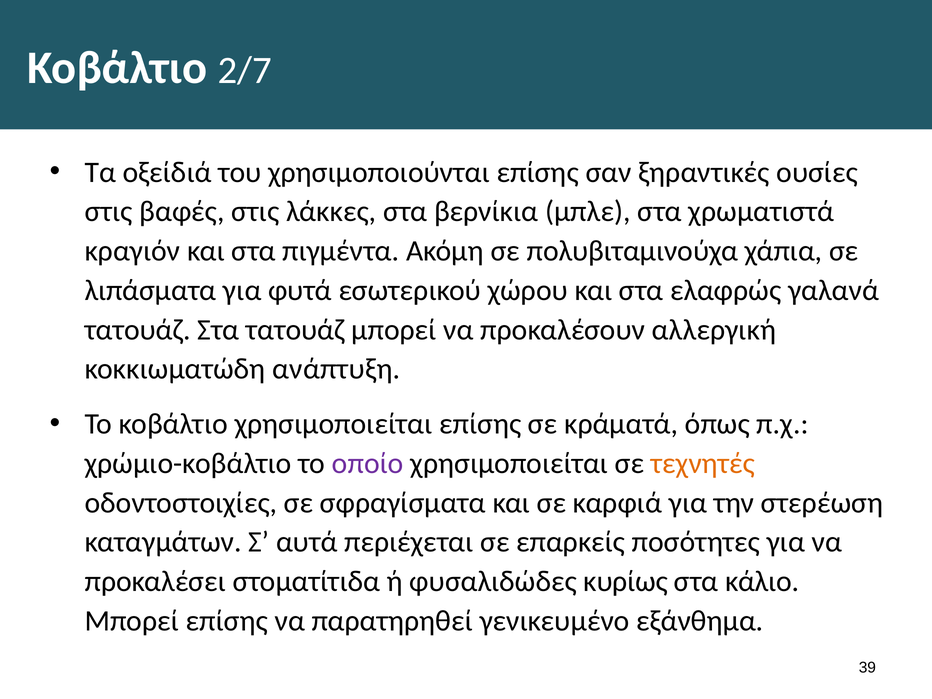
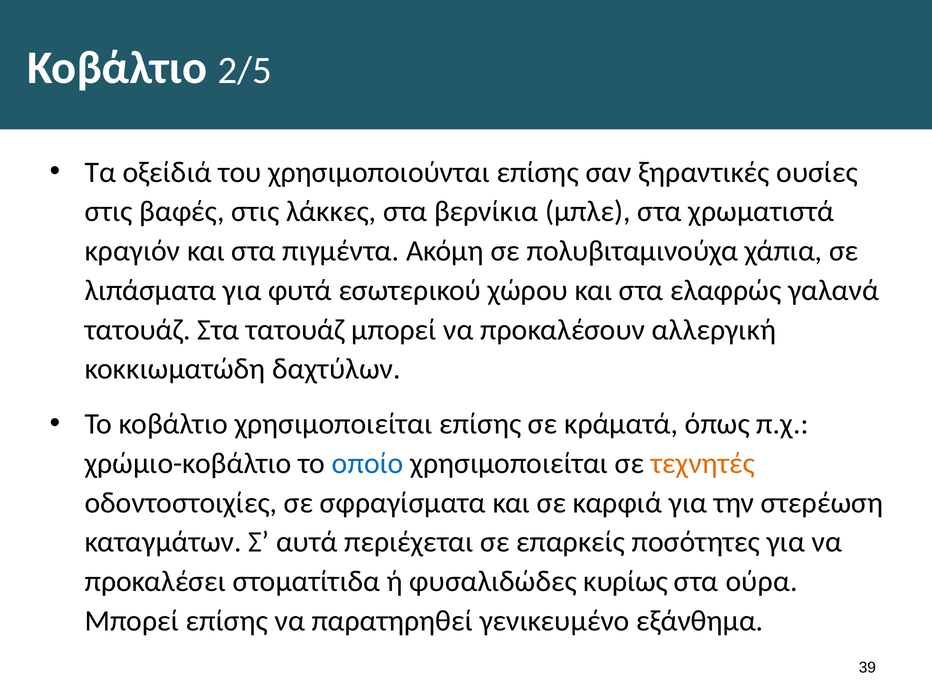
2/7: 2/7 -> 2/5 (245, 70)
ανάπτυξη: ανάπτυξη -> δαχτύλων (336, 369)
οποίο colour: purple -> blue (368, 463)
κάλιο: κάλιο -> ούρα (762, 581)
